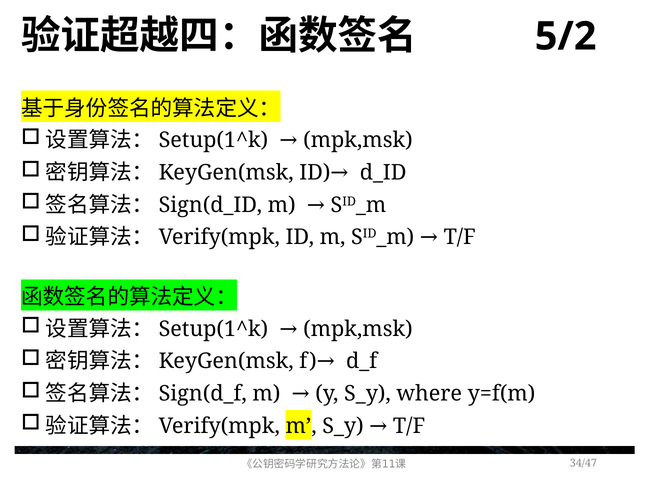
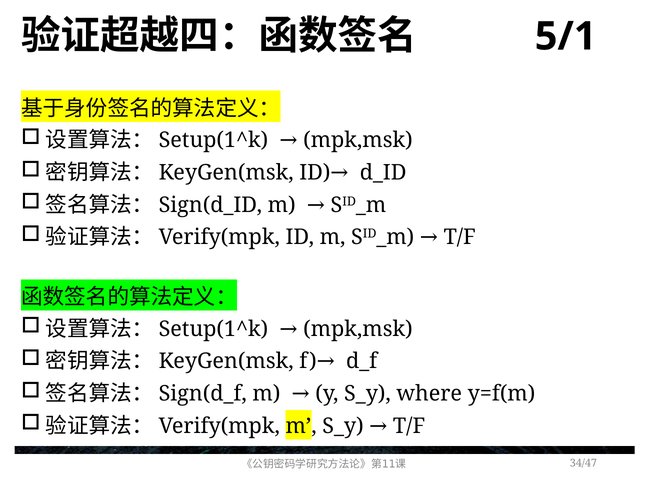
5/2: 5/2 -> 5/1 (566, 36)
